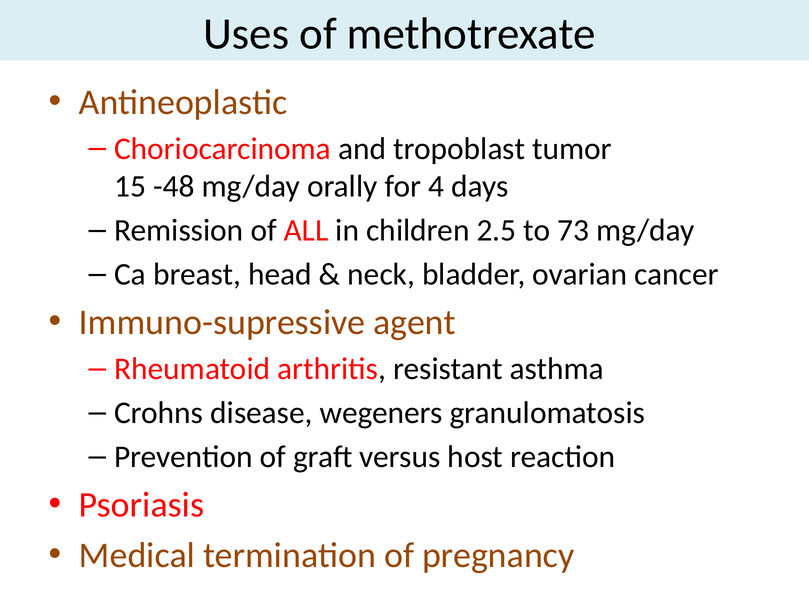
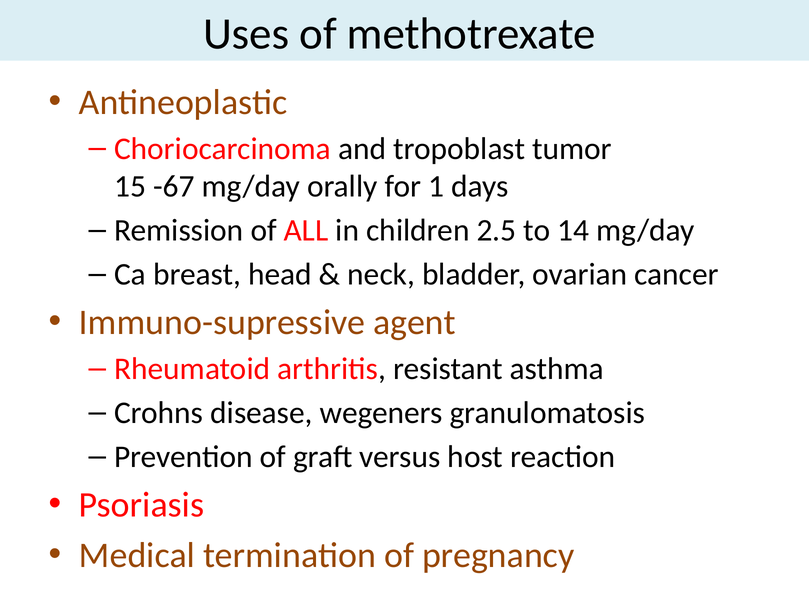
-48: -48 -> -67 (174, 186)
4: 4 -> 1 (436, 186)
73: 73 -> 14 (573, 230)
